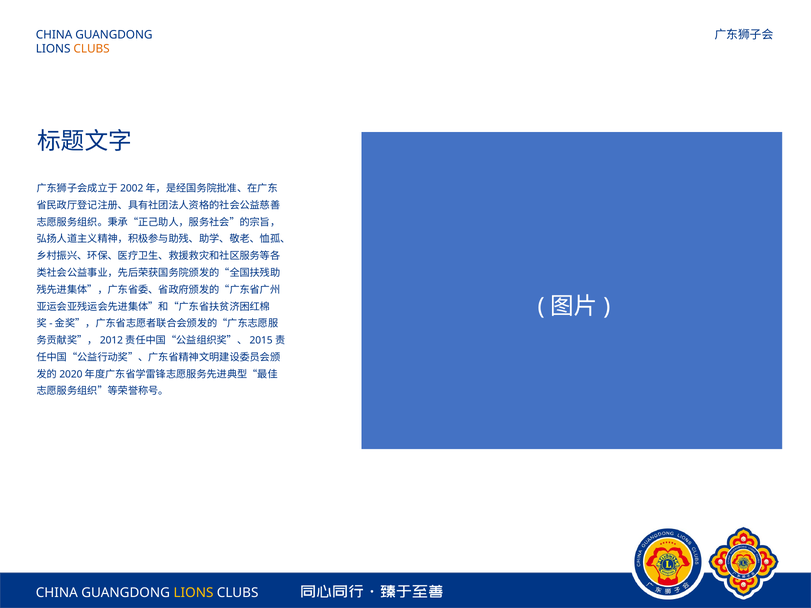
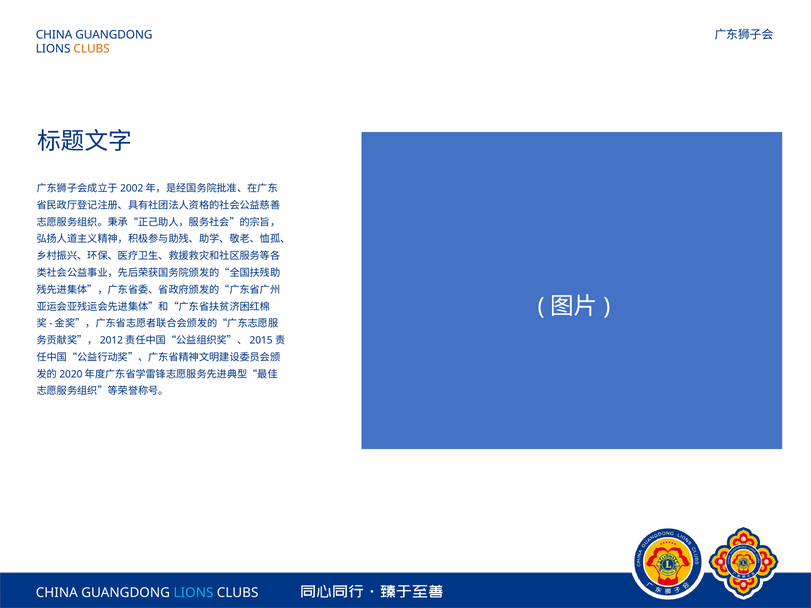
LIONS colour: yellow -> light blue (193, 593)
